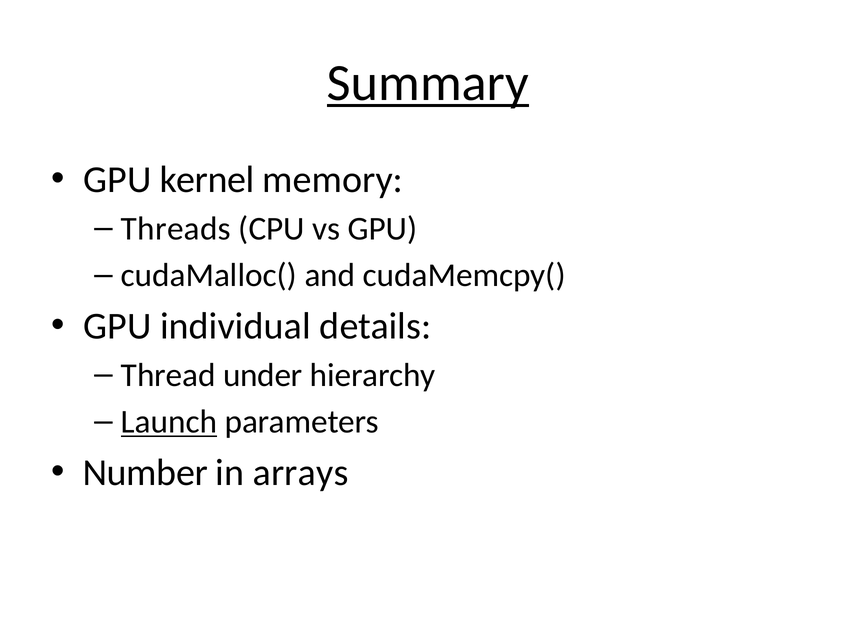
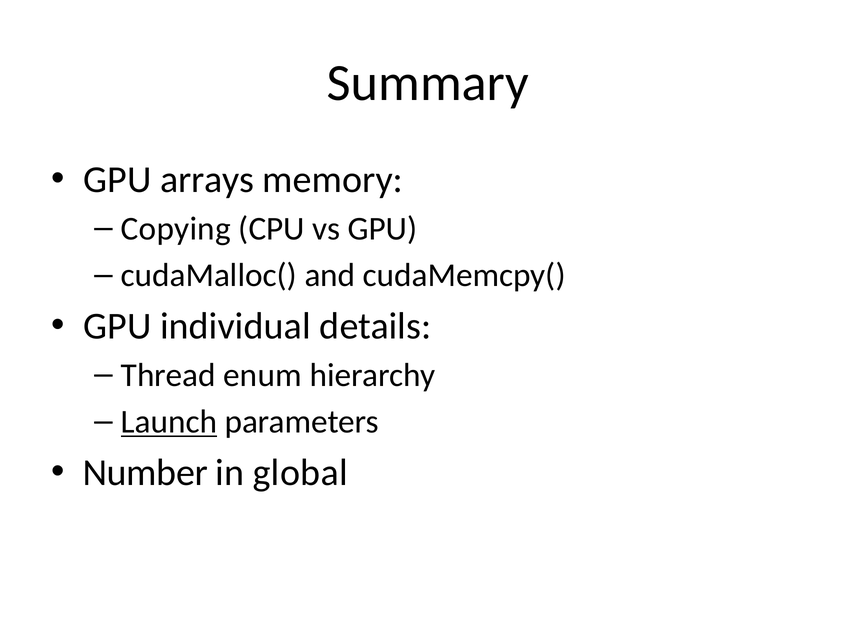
Summary underline: present -> none (428, 83)
kernel: kernel -> arrays (207, 180)
Threads: Threads -> Copying (176, 229)
under: under -> enum (262, 375)
arrays: arrays -> global (300, 473)
